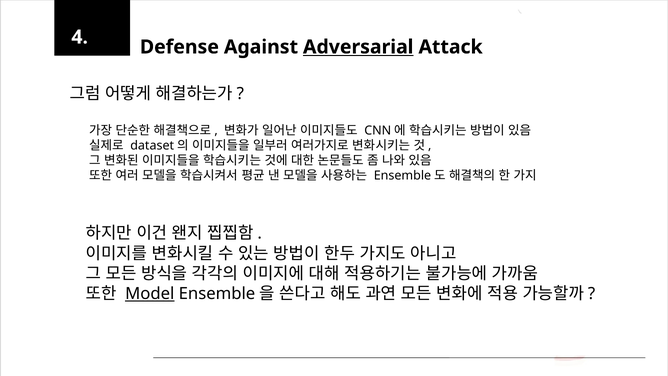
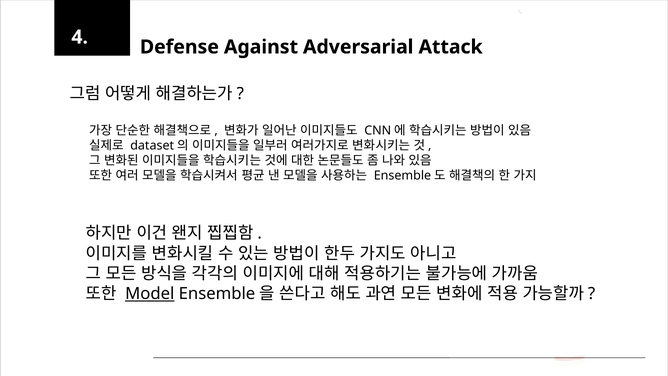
Adversarial underline: present -> none (358, 47)
